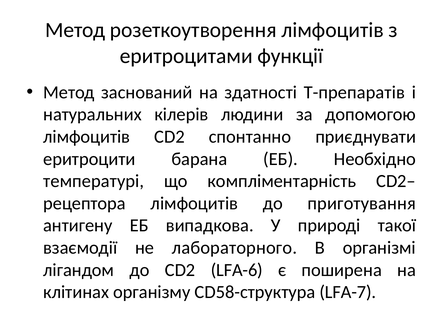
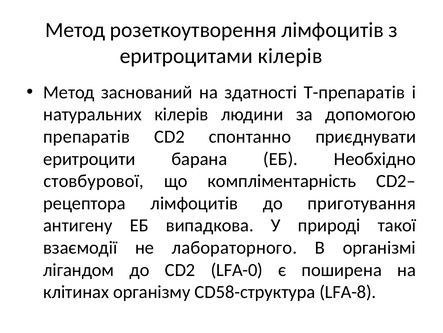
еритроцитами функції: функції -> кілерів (290, 56)
лімфоцитів: лімфоцитів -> препаратів (87, 136)
температурі: температурі -> стовбурової (94, 181)
LFA-6: LFA-6 -> LFA-0 (237, 269)
LFA-7: LFA-7 -> LFA-8 (348, 291)
